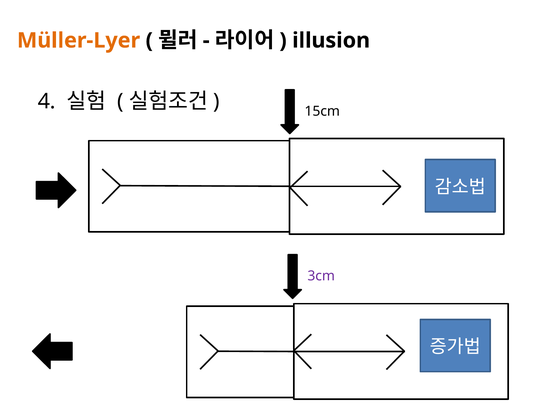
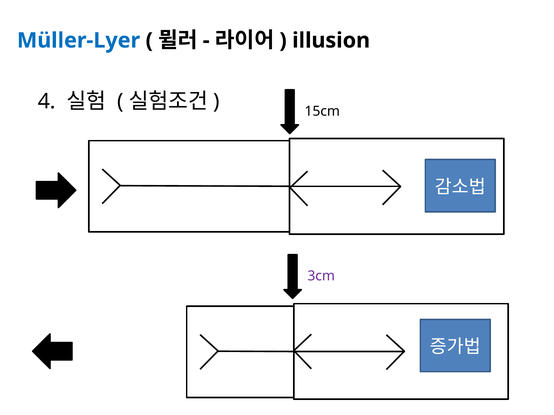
Müller-Lyer colour: orange -> blue (79, 41)
